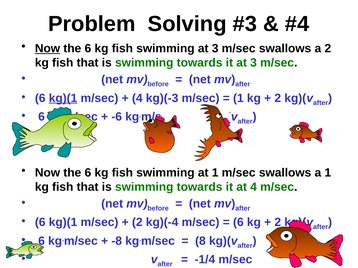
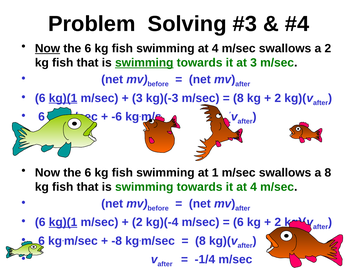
swimming at 3: 3 -> 4 (215, 49)
swimming underline: none -> present (144, 63)
4: 4 -> 3 (137, 98)
1: 1 -> 8 (238, 98)
a 1: 1 -> 8 (328, 173)
kg)(1 underline: none -> present (63, 223)
